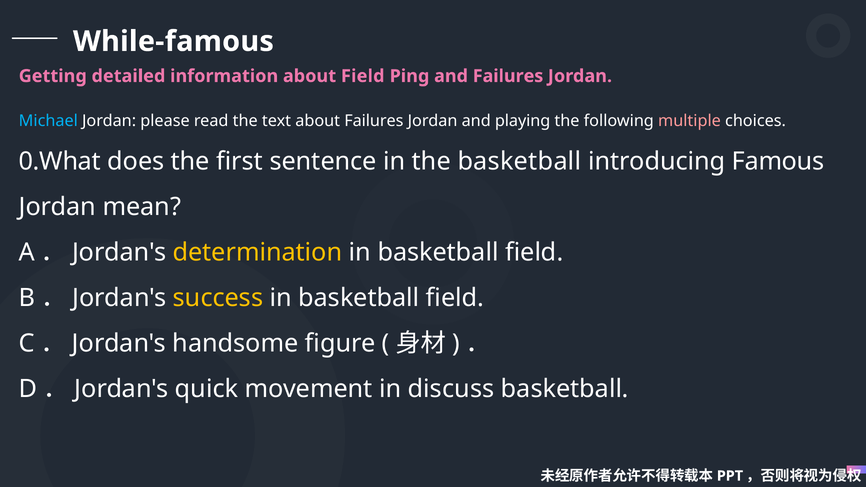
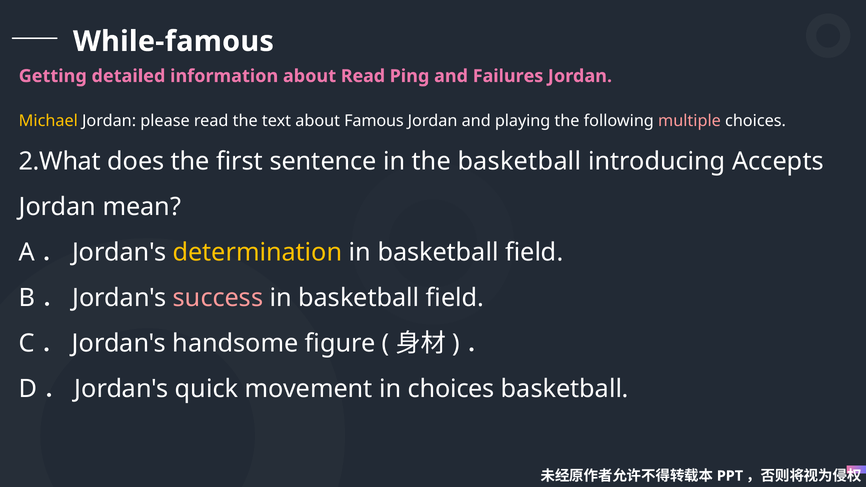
about Field: Field -> Read (363, 76)
Michael colour: light blue -> yellow (48, 121)
about Failures: Failures -> Famous (374, 121)
0.What: 0.What -> 2.What (60, 161)
Famous: Famous -> Accepts (778, 161)
success colour: yellow -> pink (218, 298)
in discuss: discuss -> choices (451, 389)
